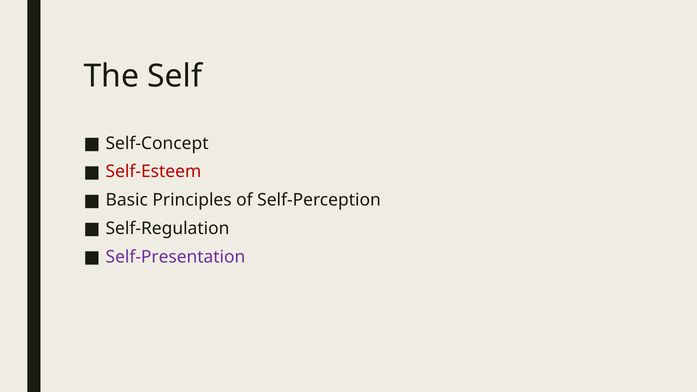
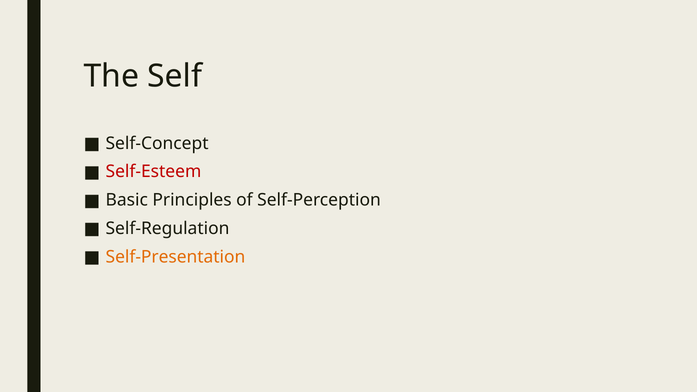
Self-Presentation colour: purple -> orange (175, 257)
